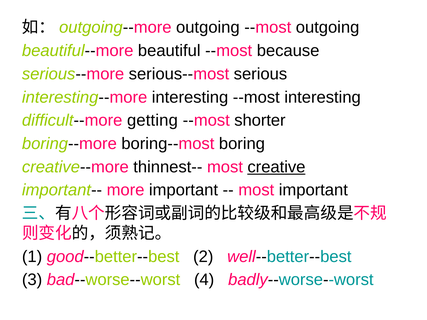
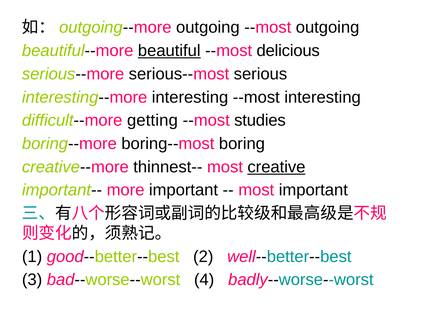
beautiful underline: none -> present (169, 51)
because: because -> delicious (288, 51)
shorter: shorter -> studies (260, 121)
